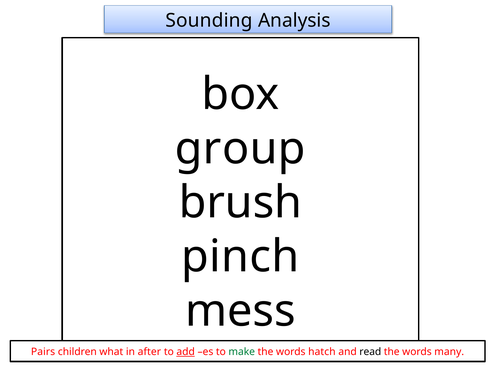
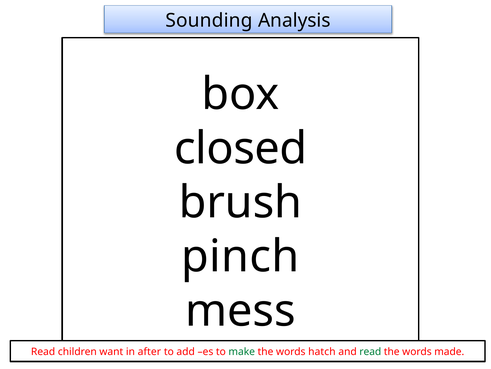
group: group -> closed (241, 148)
Pairs: Pairs -> Read (43, 351)
what: what -> want (111, 351)
add underline: present -> none (186, 351)
read colour: black -> green (370, 351)
many: many -> made (449, 351)
